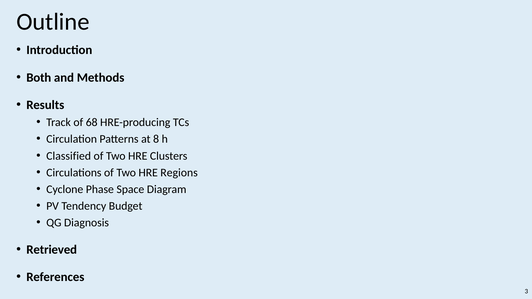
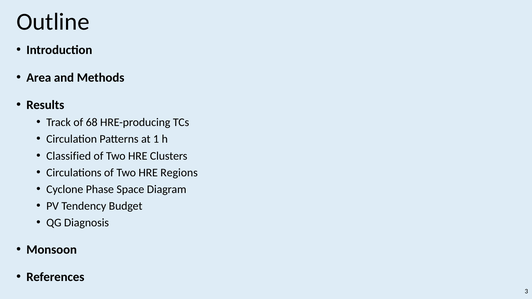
Both: Both -> Area (39, 78)
8: 8 -> 1 (156, 139)
Retrieved: Retrieved -> Monsoon (52, 250)
